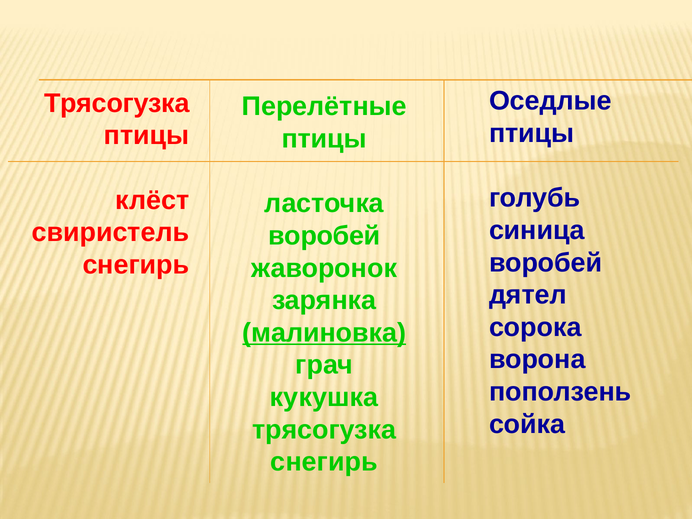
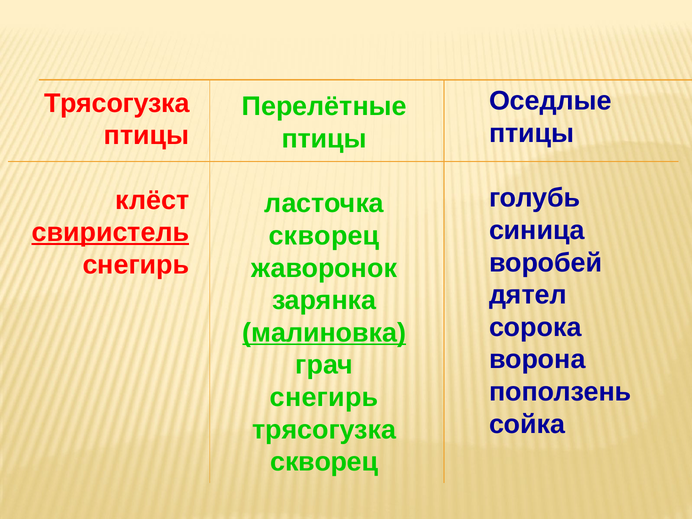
свиристель underline: none -> present (110, 232)
воробей: воробей -> скворец (324, 236)
кукушка: кукушка -> снегирь (324, 397)
снегирь: снегирь -> скворец (324, 462)
